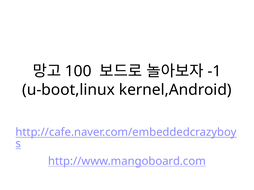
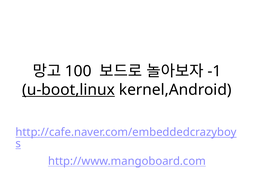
u-boot,linux underline: none -> present (69, 90)
